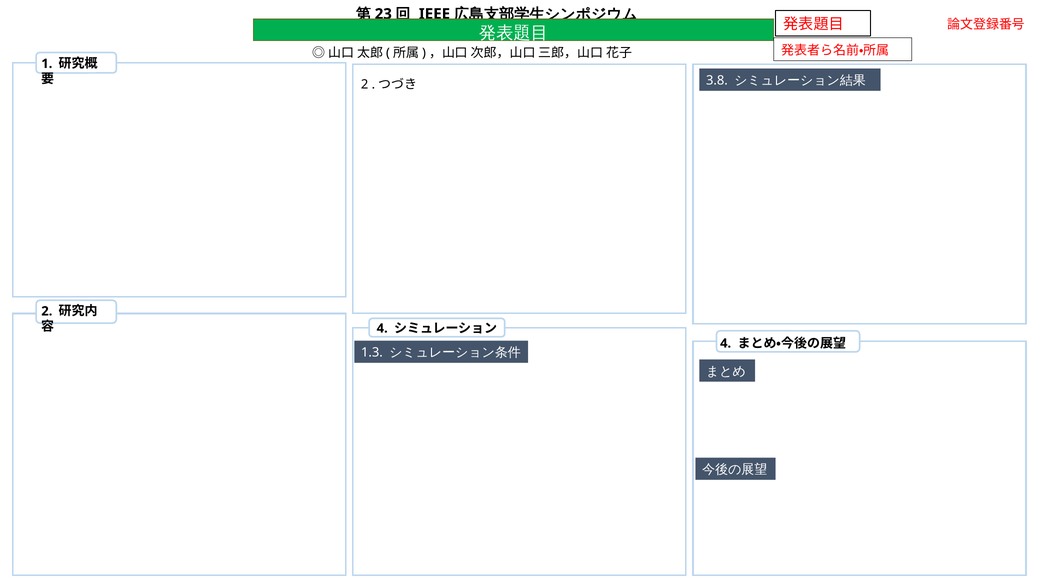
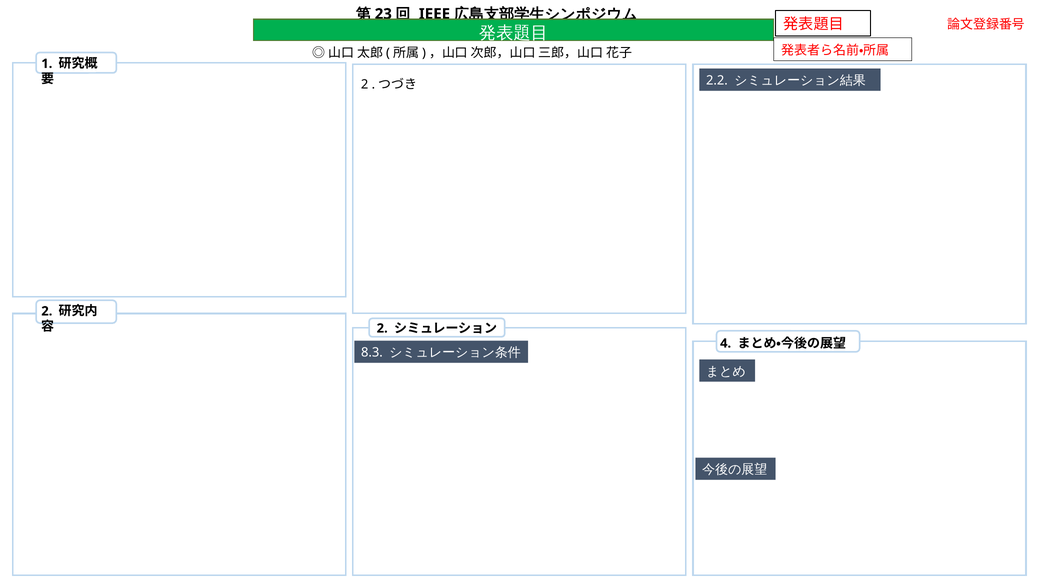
3.8: 3.8 -> 2.2 (717, 81)
4: 4 -> 2 (382, 328)
1.3: 1.3 -> 8.3 (372, 353)
